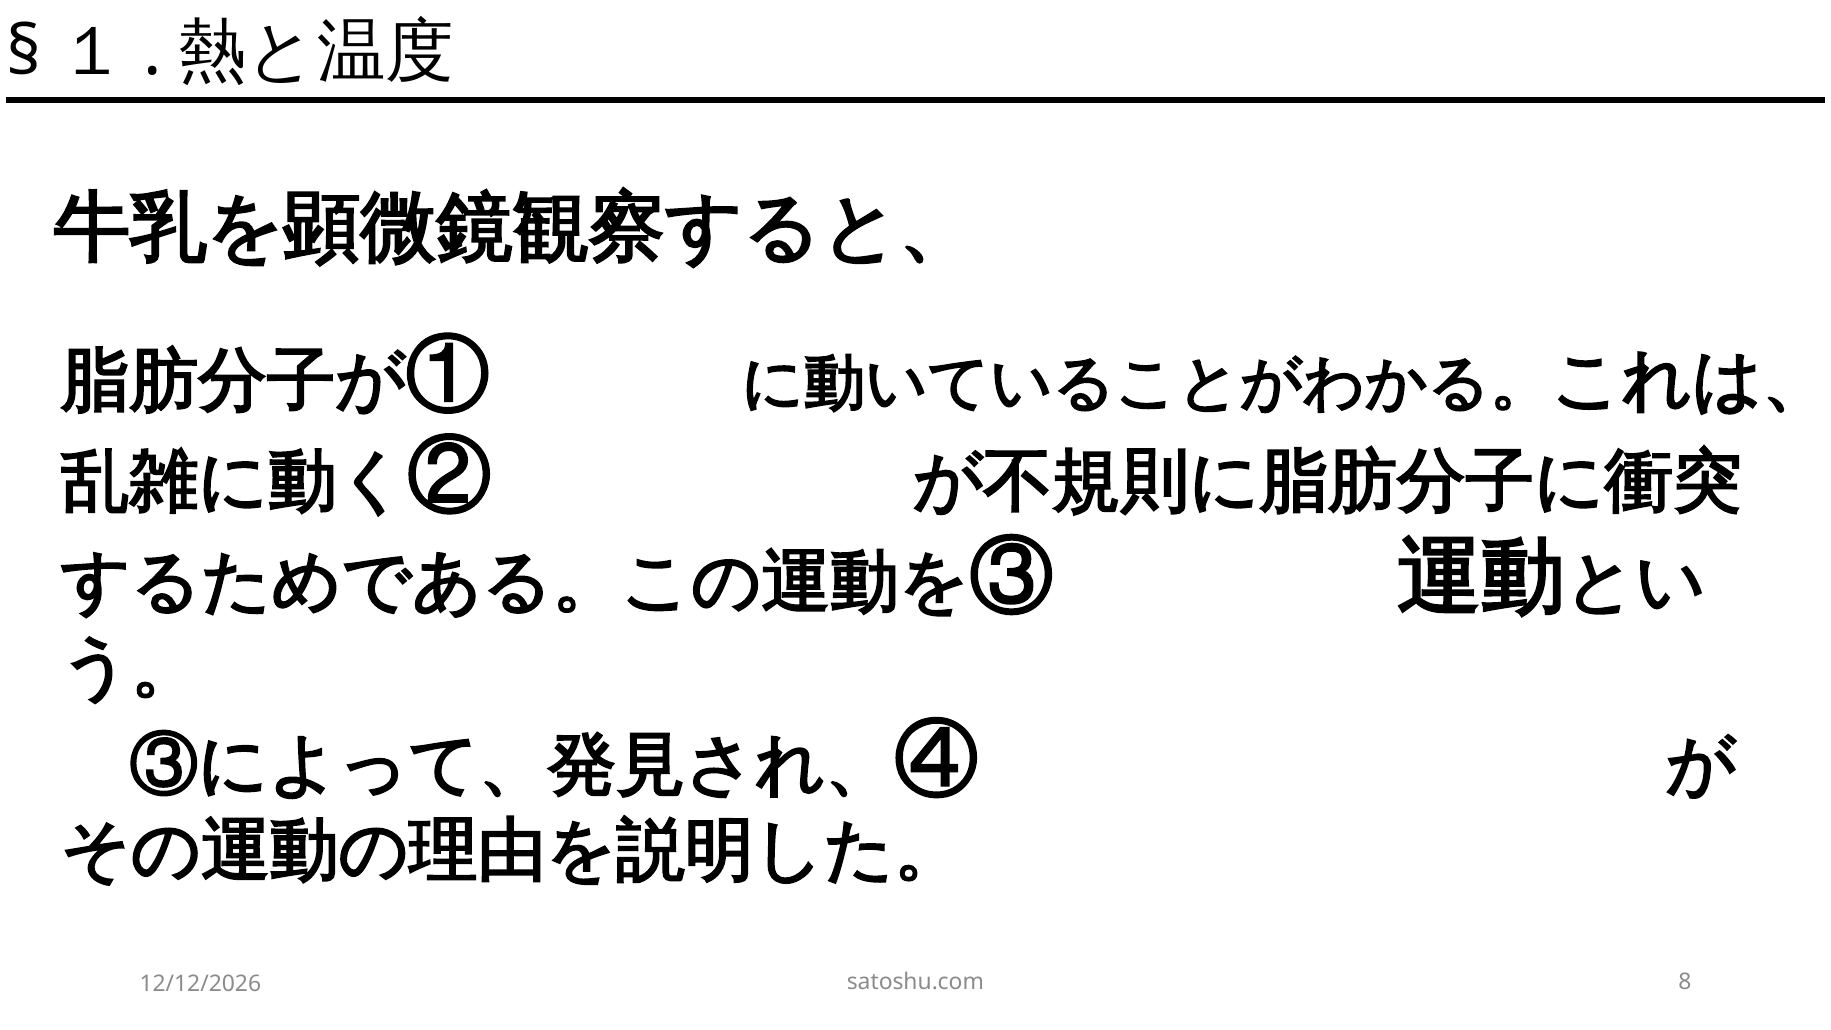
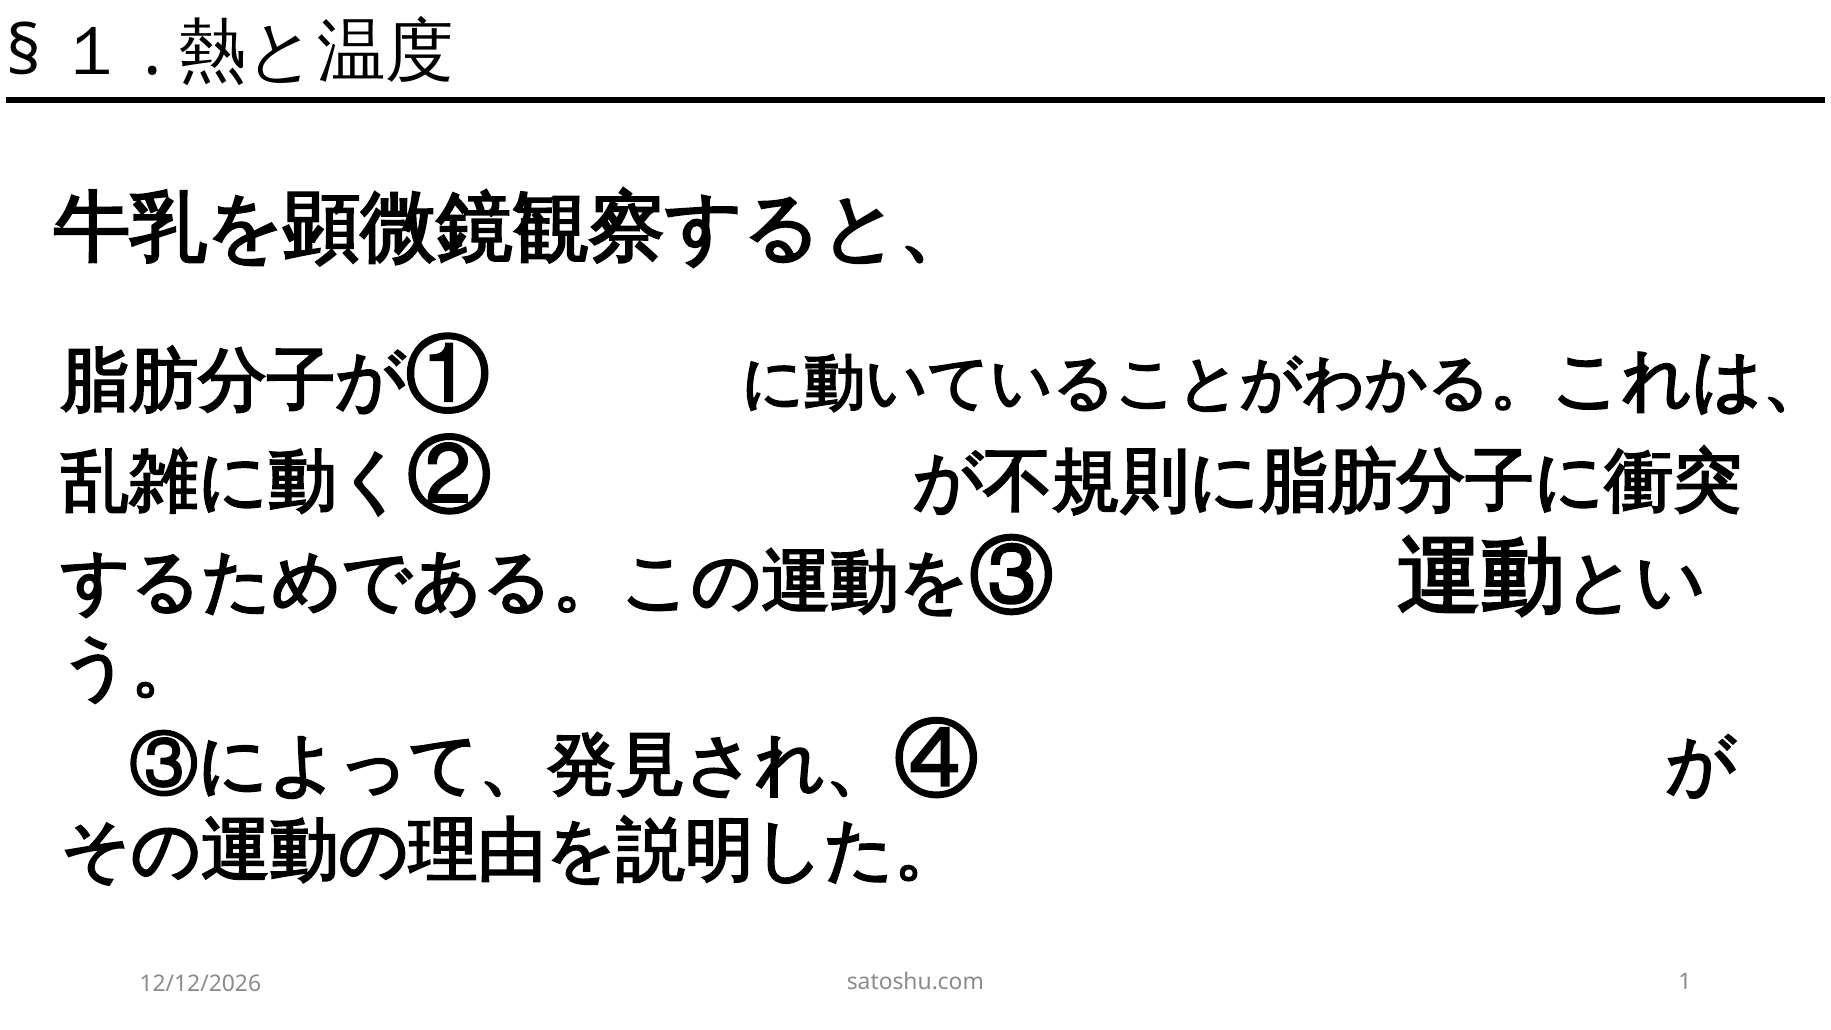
8: 8 -> 1 (1685, 982)
